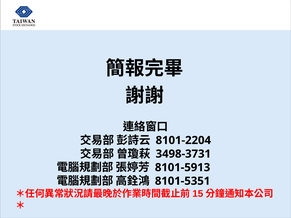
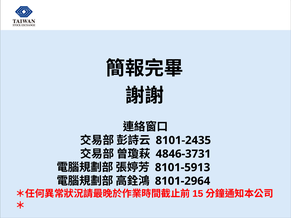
8101-2204: 8101-2204 -> 8101-2435 (183, 140)
3498-3731: 3498-3731 -> 4846-3731 (183, 154)
8101-5351: 8101-5351 -> 8101-2964 (183, 181)
